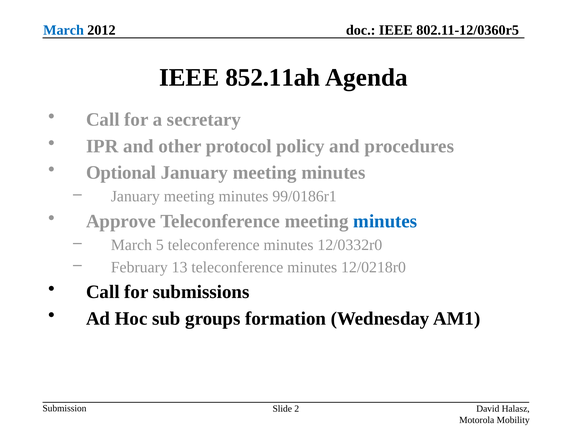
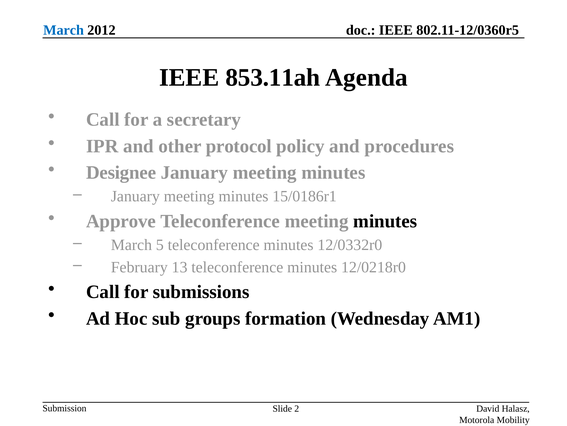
852.11ah: 852.11ah -> 853.11ah (273, 77)
Optional: Optional -> Designee (121, 172)
99/0186r1: 99/0186r1 -> 15/0186r1 (305, 196)
minutes colour: blue -> black (385, 221)
